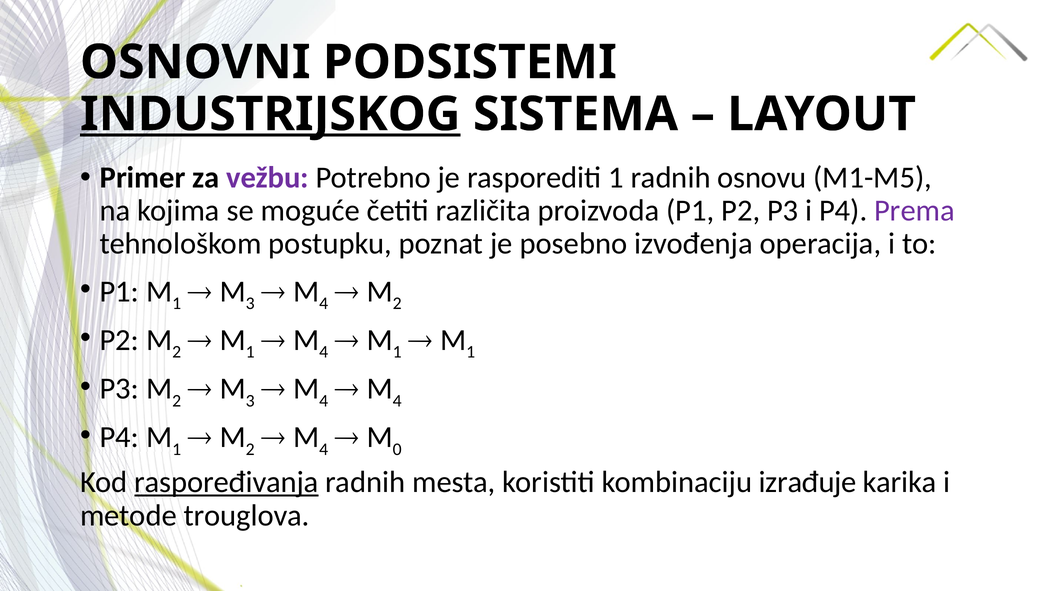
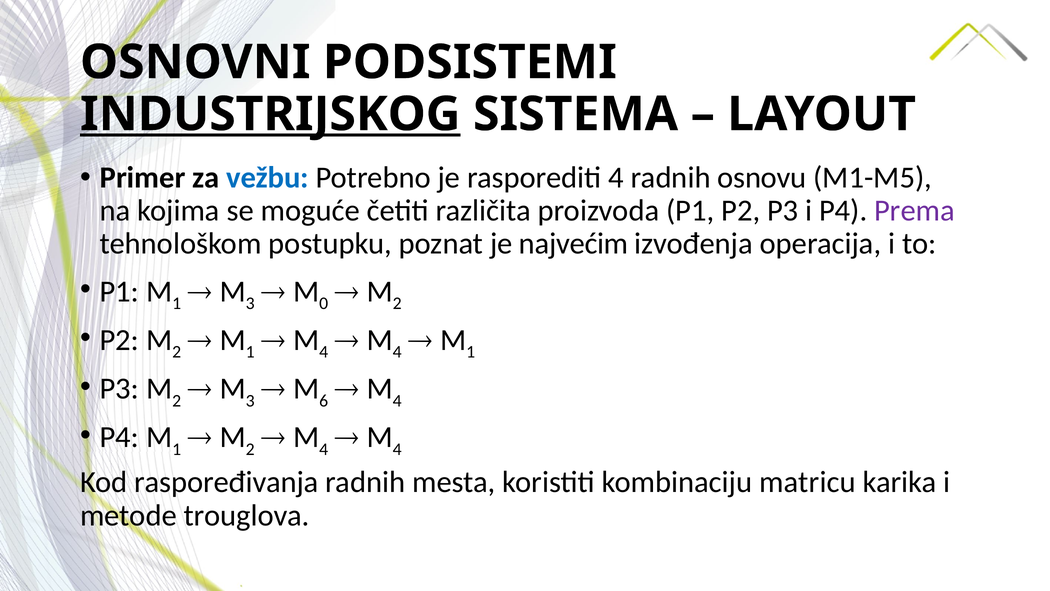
vežbu colour: purple -> blue (268, 178)
rasporediti 1: 1 -> 4 (616, 178)
posebno: posebno -> najvećim (574, 244)
4: 4 -> 0 (324, 303)
1: 1 -> 4 (397, 352)
4: 4 -> 6 (324, 400)
0: 0 -> 4 (397, 449)
raspoređivanja underline: present -> none (226, 482)
izrađuje: izrađuje -> matricu (807, 482)
